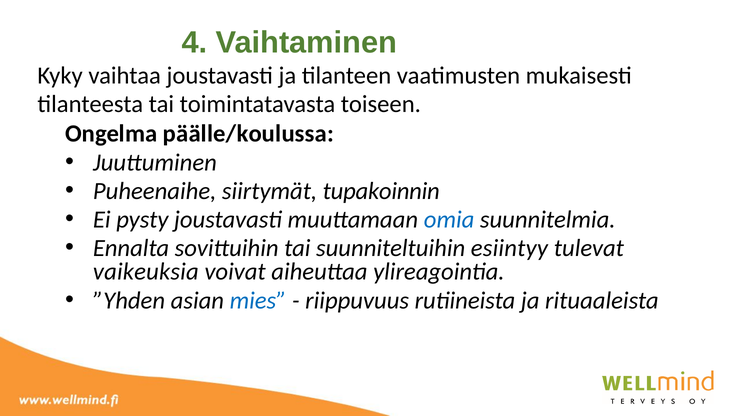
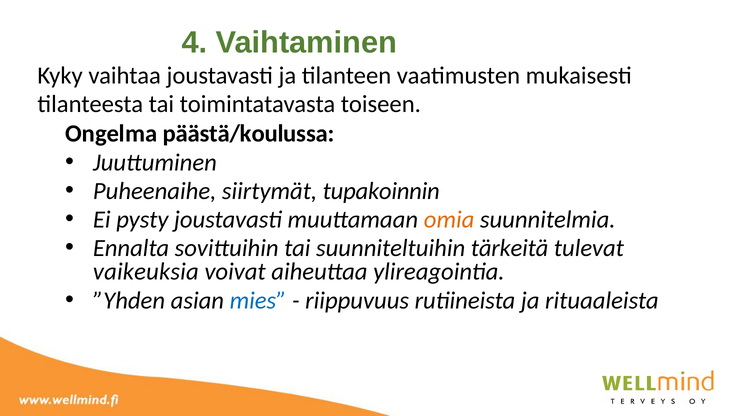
päälle/koulussa: päälle/koulussa -> päästä/koulussa (249, 134)
omia colour: blue -> orange (449, 220)
esiintyy: esiintyy -> tärkeitä (510, 248)
